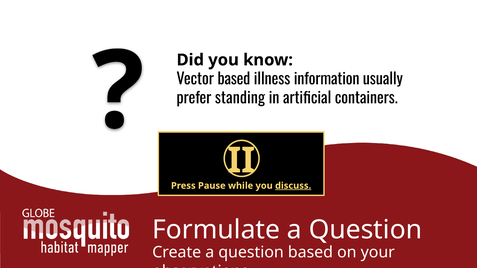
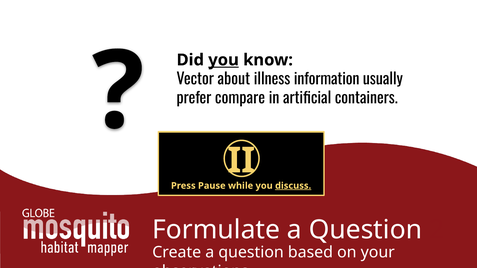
you underline: none -> present (224, 60)
Vector based: based -> about (234, 79)
standing: standing -> compare (240, 99)
